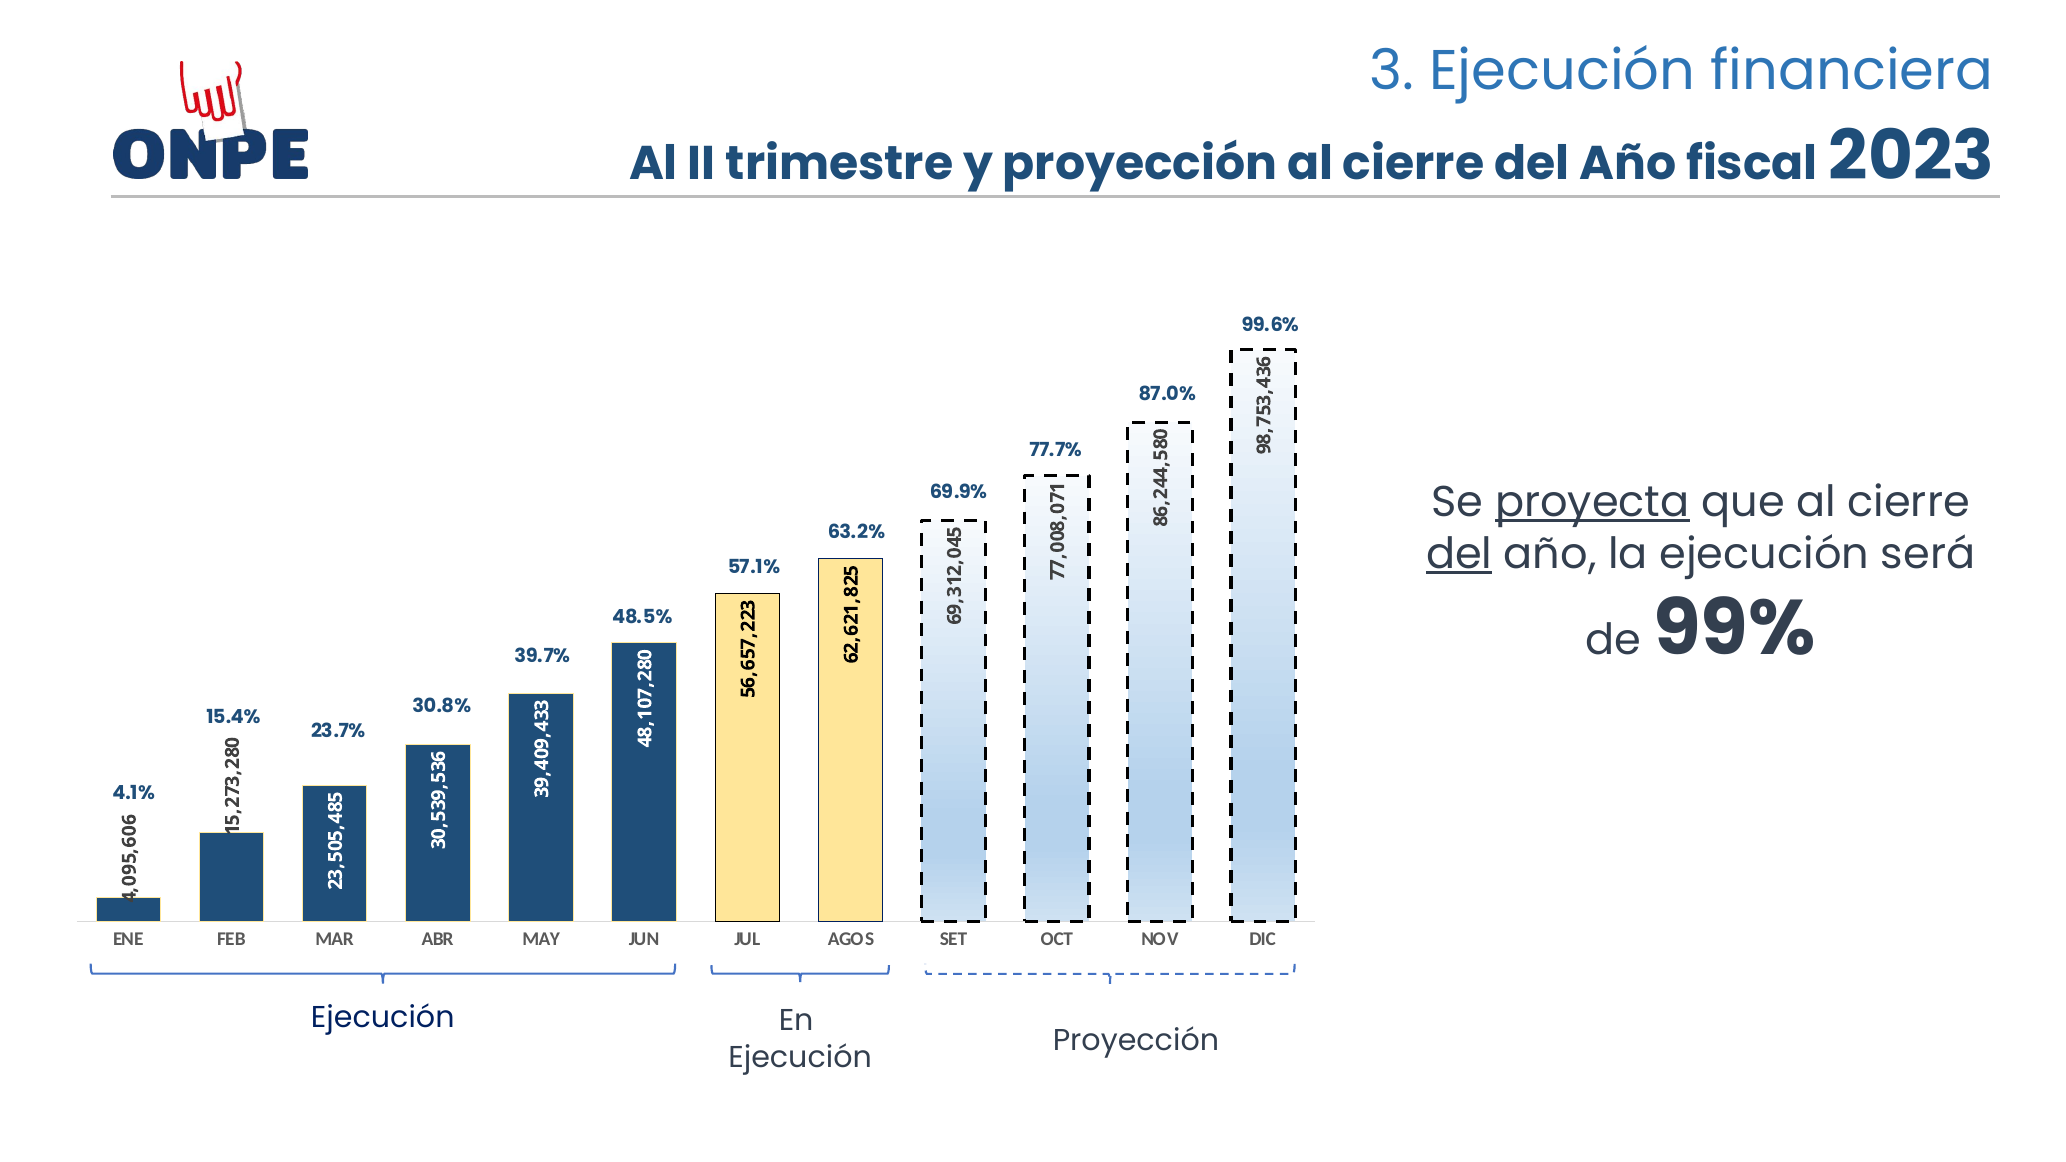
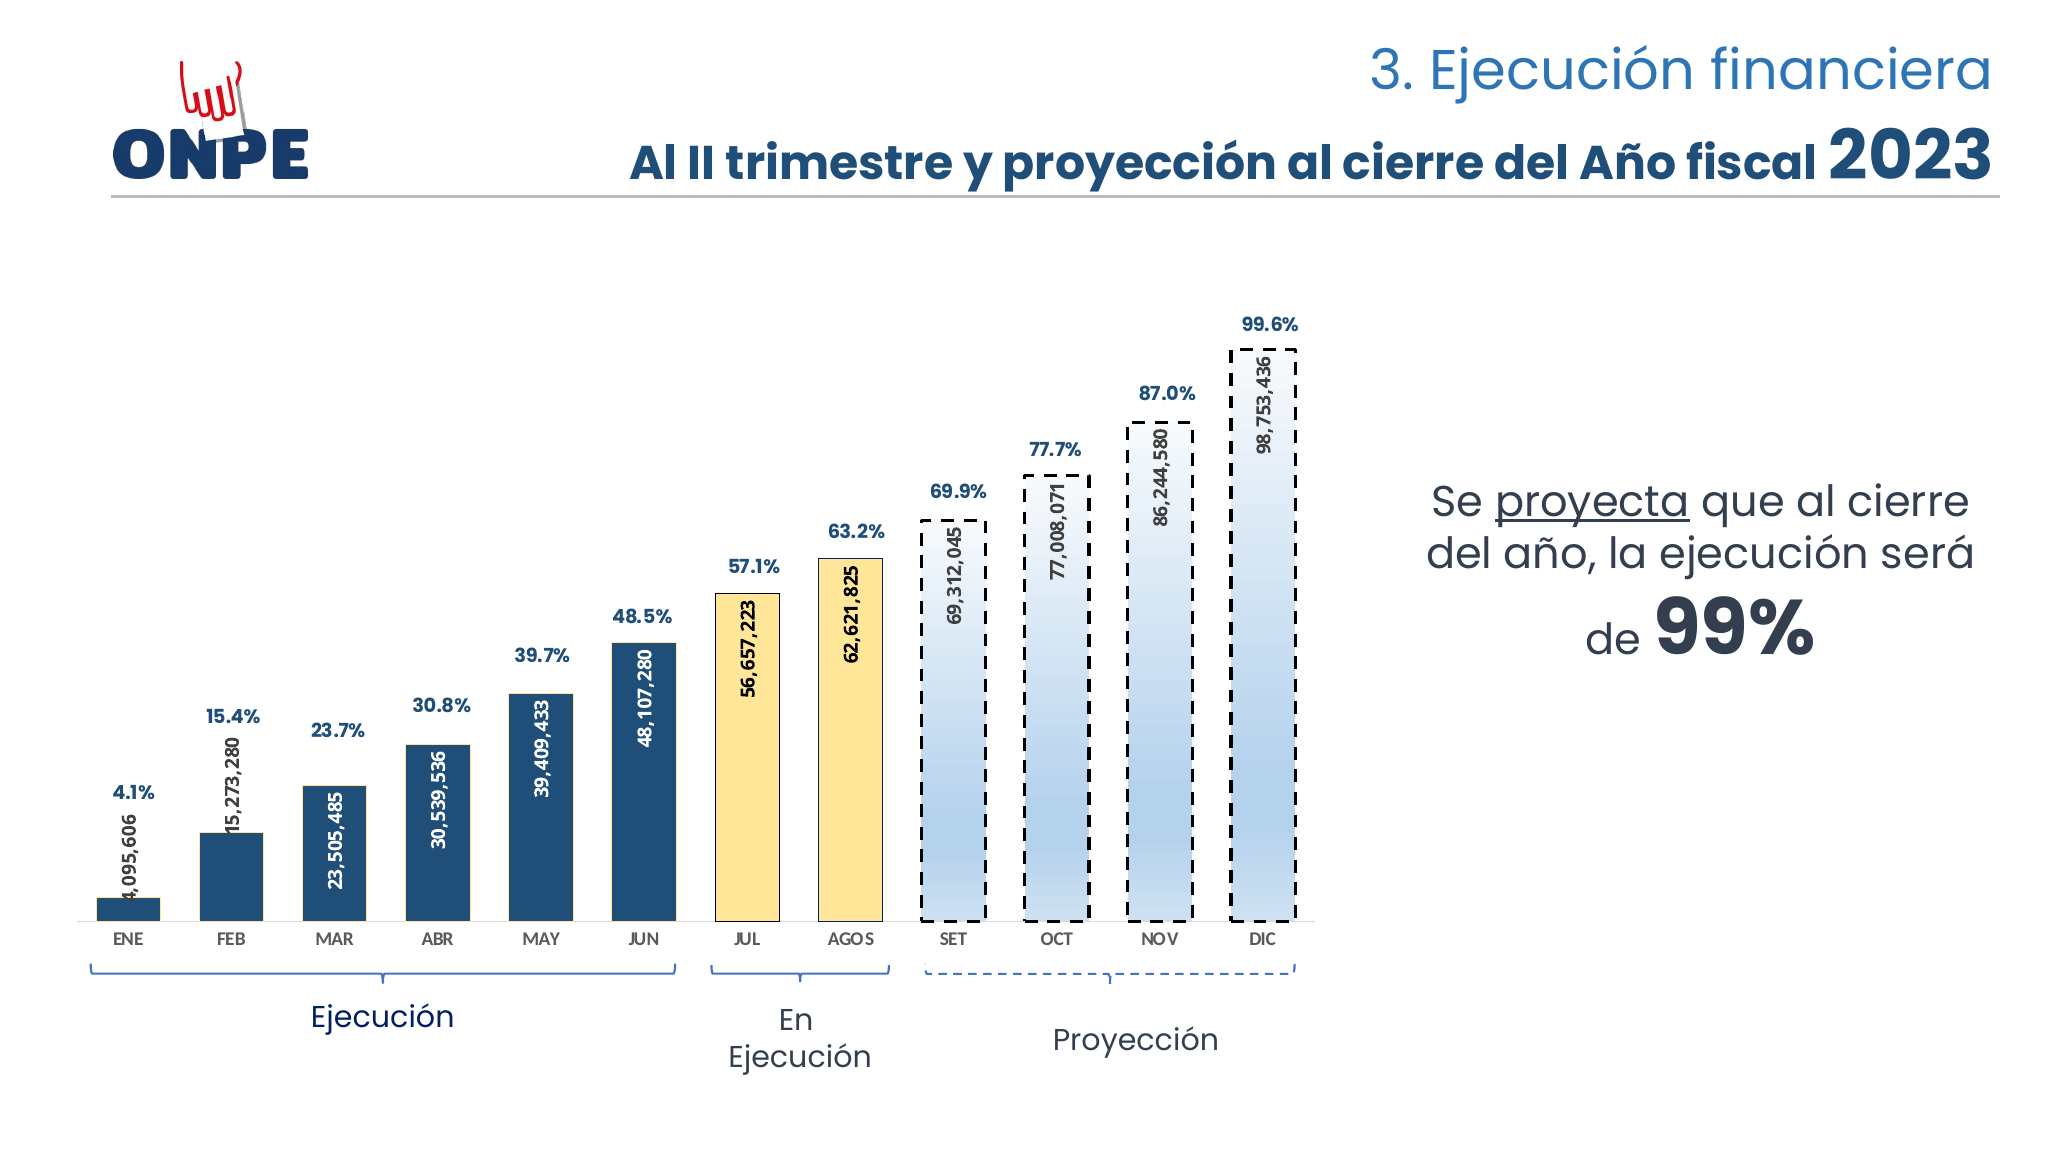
del underline: present -> none (1459, 554)
